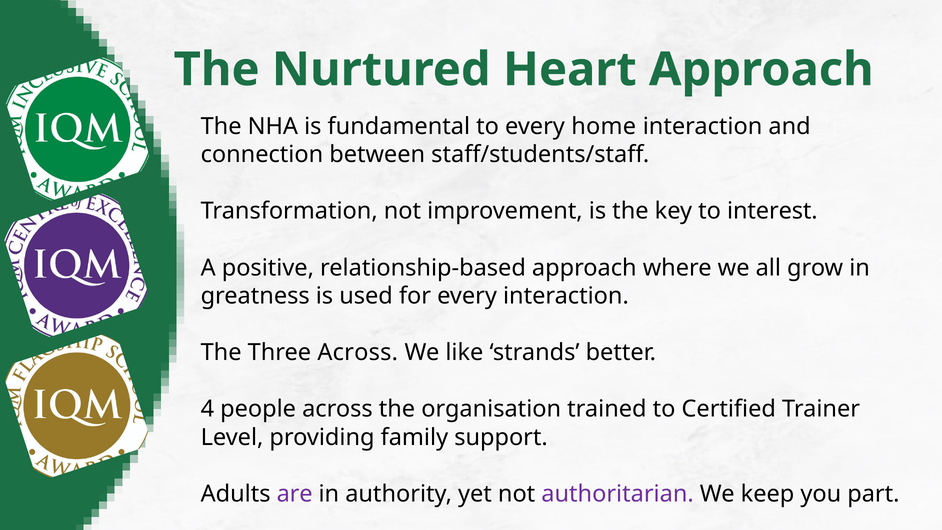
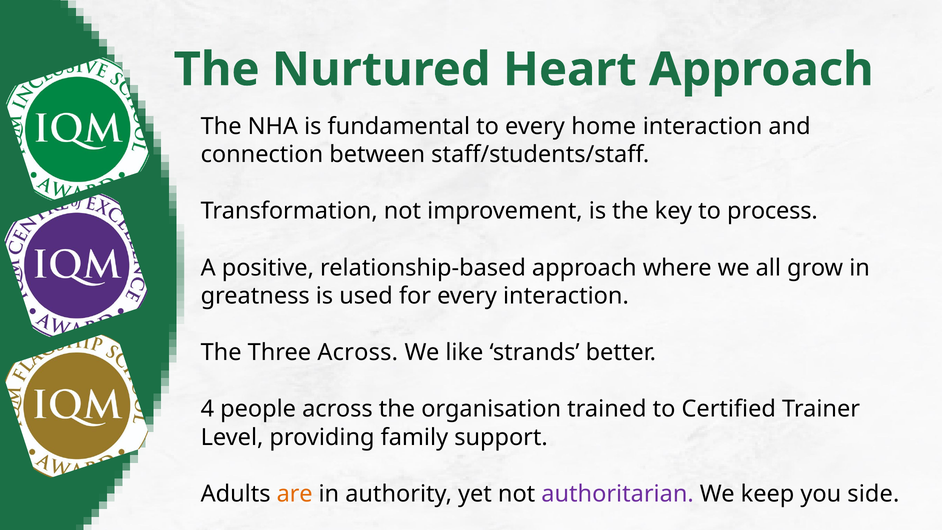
interest: interest -> process (772, 211)
are colour: purple -> orange (295, 494)
part: part -> side (873, 494)
